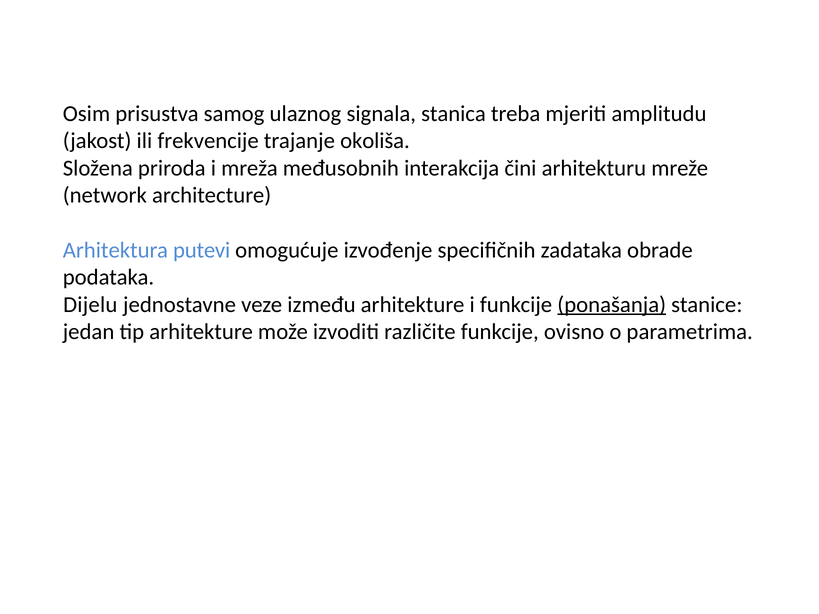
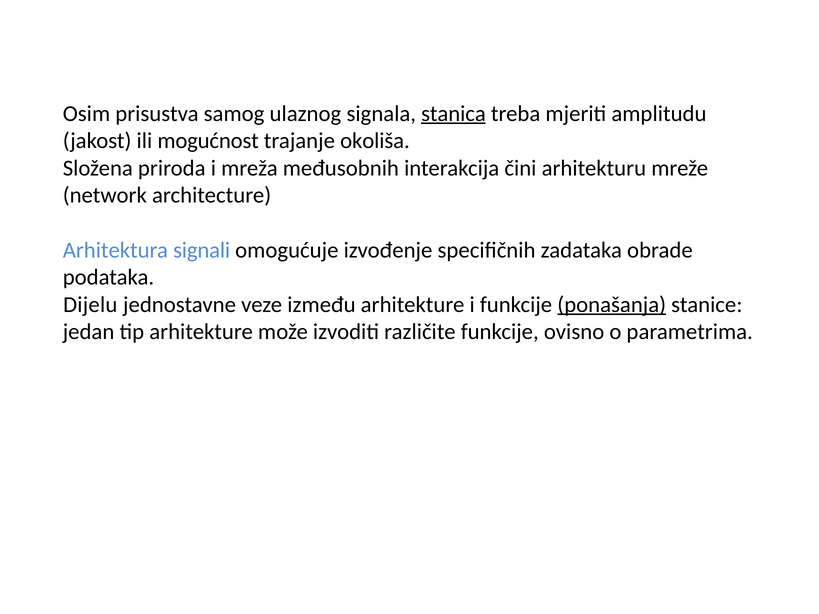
stanica underline: none -> present (453, 114)
frekvencije: frekvencije -> mogućnost (208, 141)
putevi: putevi -> signali (202, 250)
